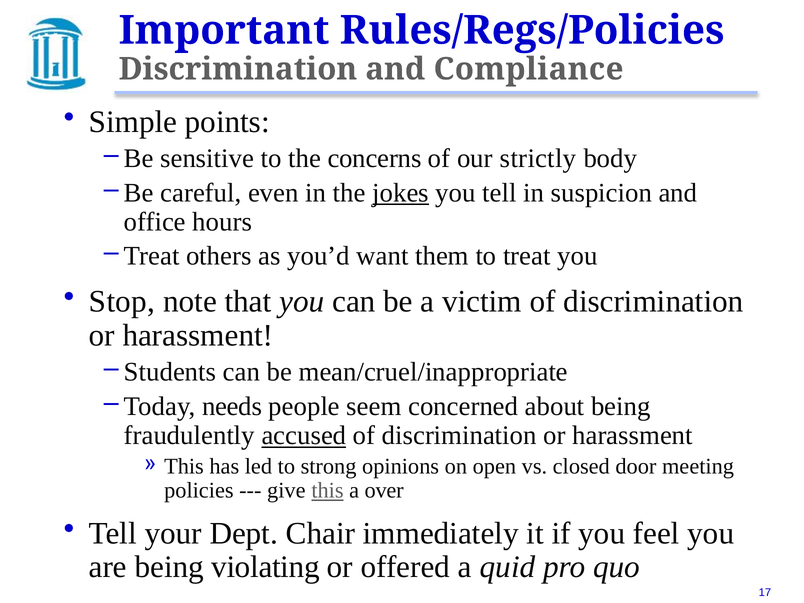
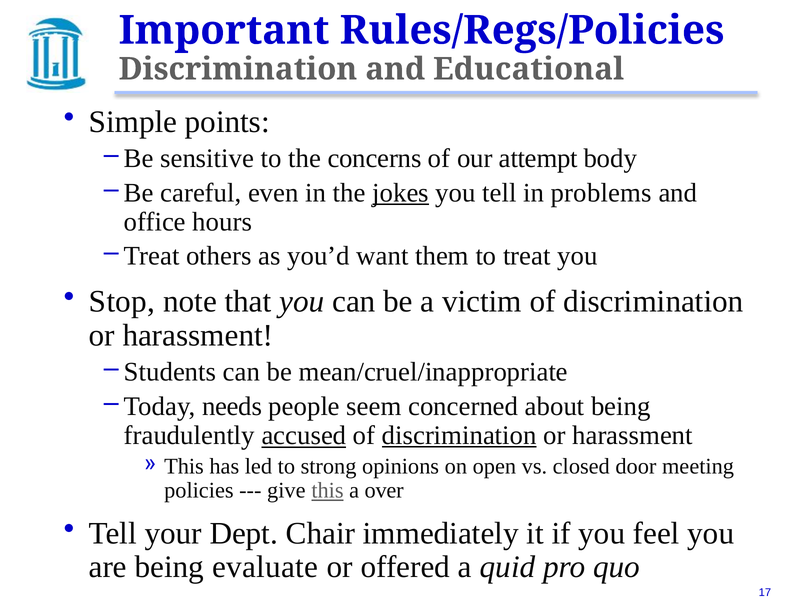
Compliance: Compliance -> Educational (529, 69)
strictly: strictly -> attempt (538, 159)
suspicion: suspicion -> problems (601, 193)
discrimination underline: none -> present (459, 435)
violating: violating -> evaluate (265, 567)
